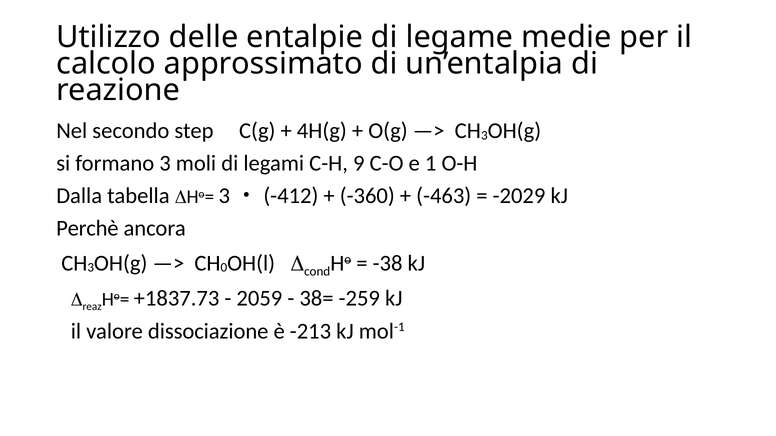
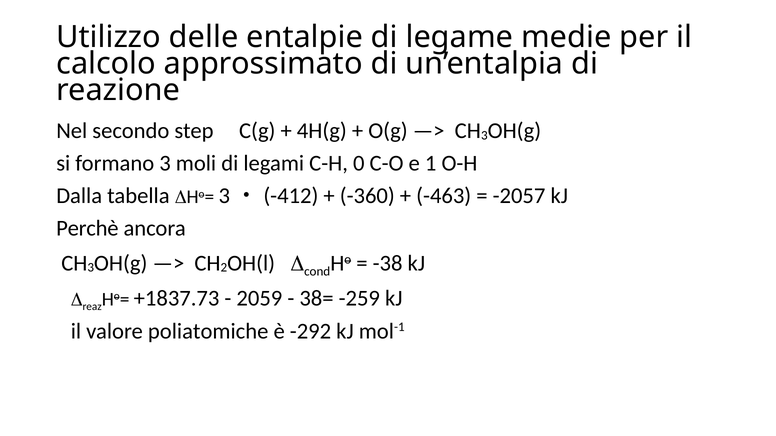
9: 9 -> 0 (359, 164)
-2029: -2029 -> -2057 (519, 196)
0: 0 -> 2 (224, 268)
dissociazione: dissociazione -> poliatomiche (208, 331)
-213: -213 -> -292 (310, 331)
